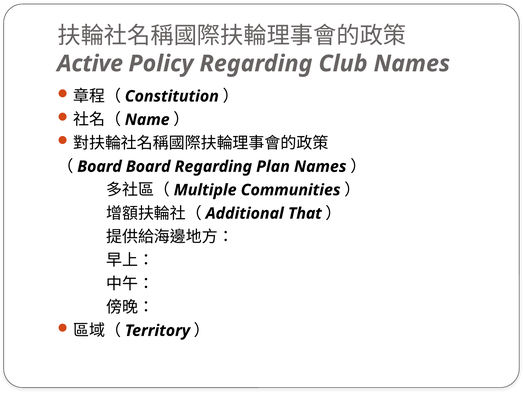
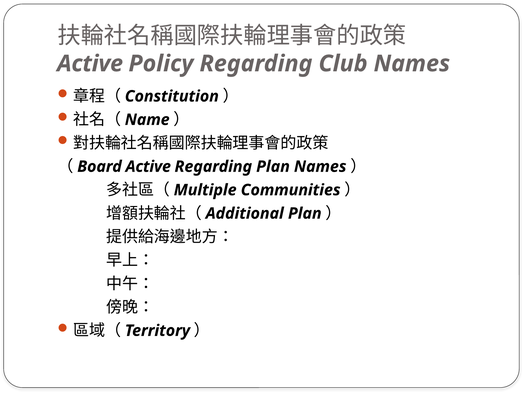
Board Board: Board -> Active (148, 166)
That: That -> Plan (305, 213)
